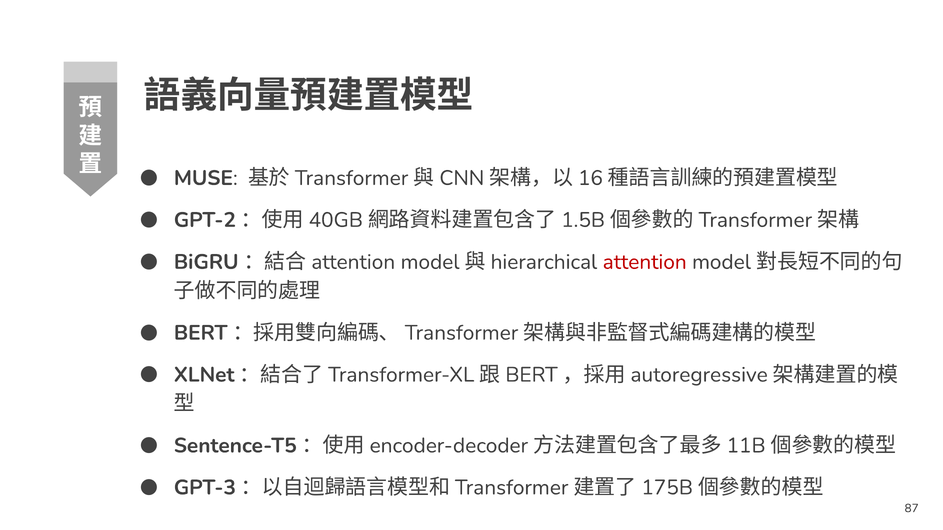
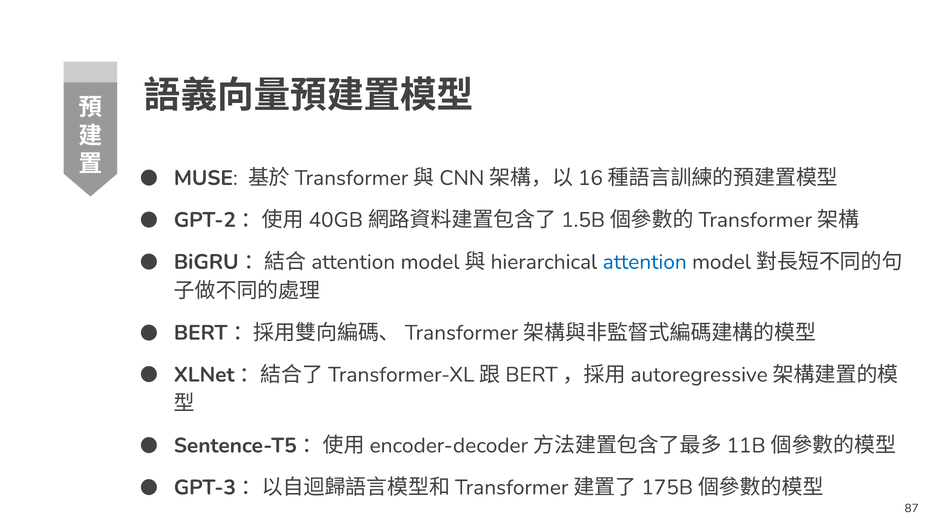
attention colour: red -> blue (645, 262)
